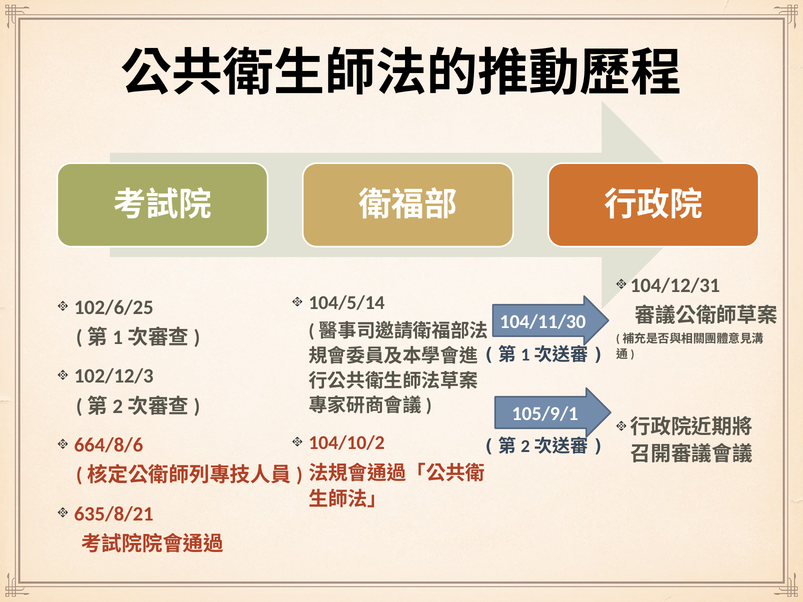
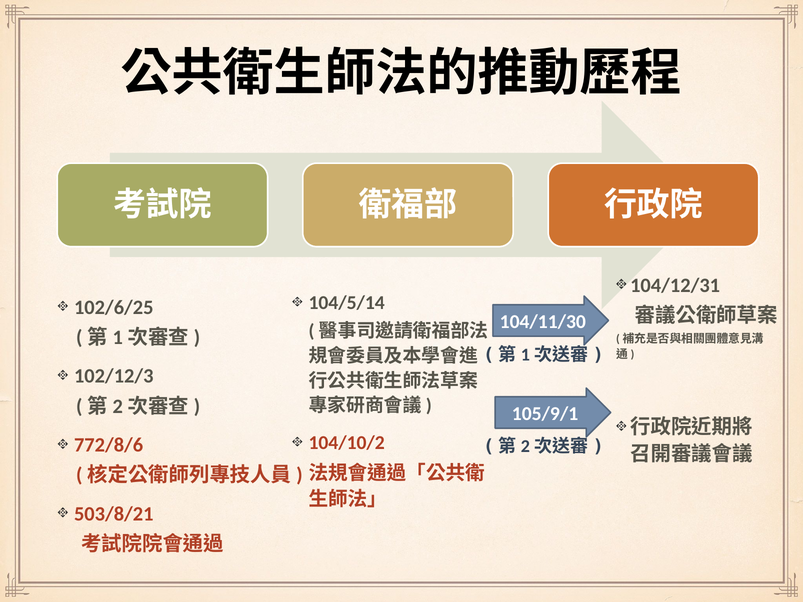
664/8/6: 664/8/6 -> 772/8/6 (109, 445)
635/8/21: 635/8/21 -> 503/8/21 (114, 514)
